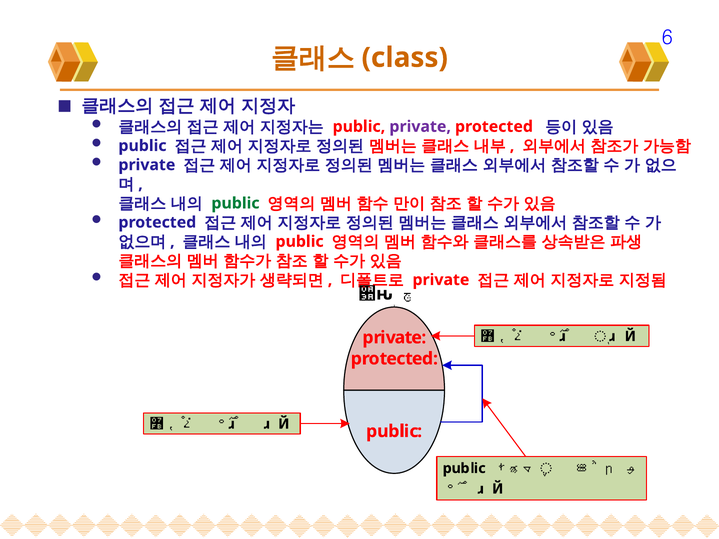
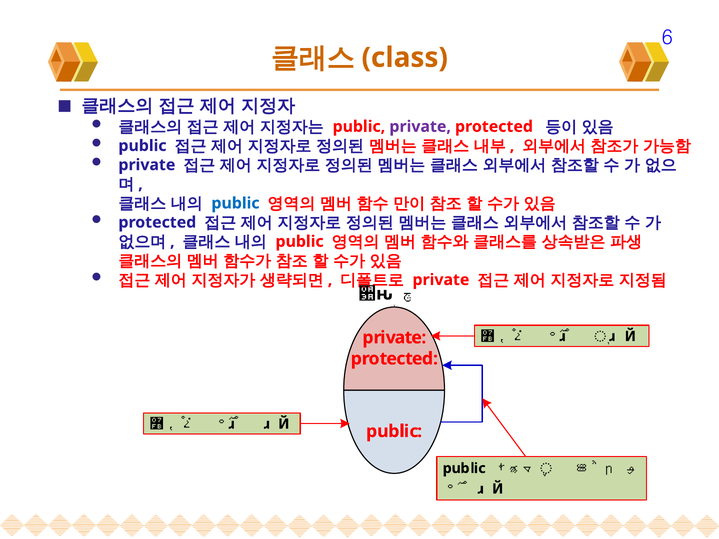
public colour: green -> blue (235, 203)
